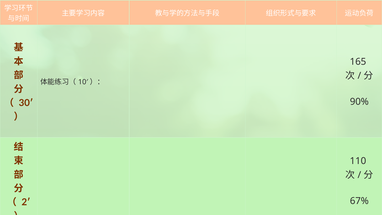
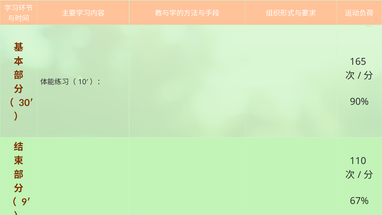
2′: 2′ -> 9′ (26, 202)
